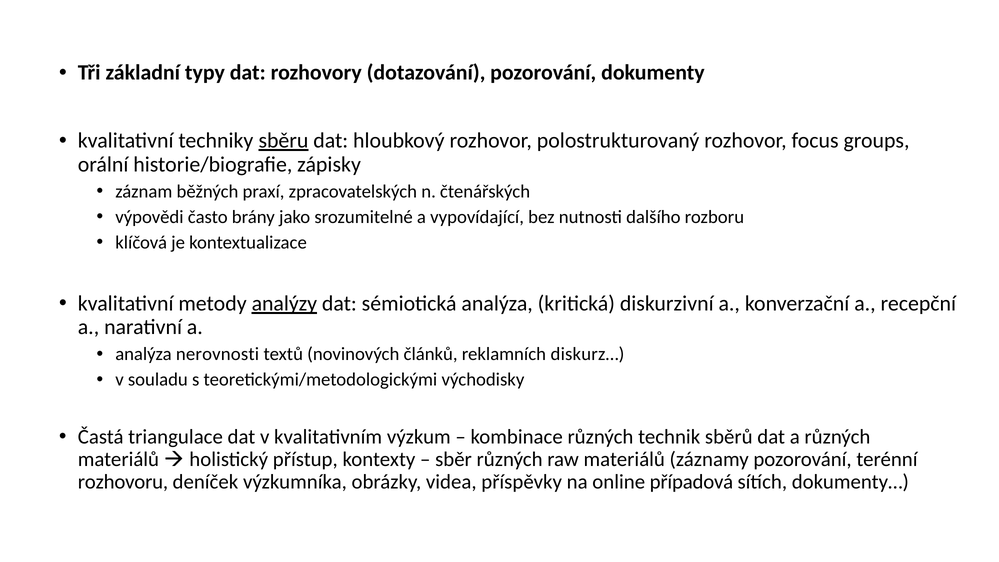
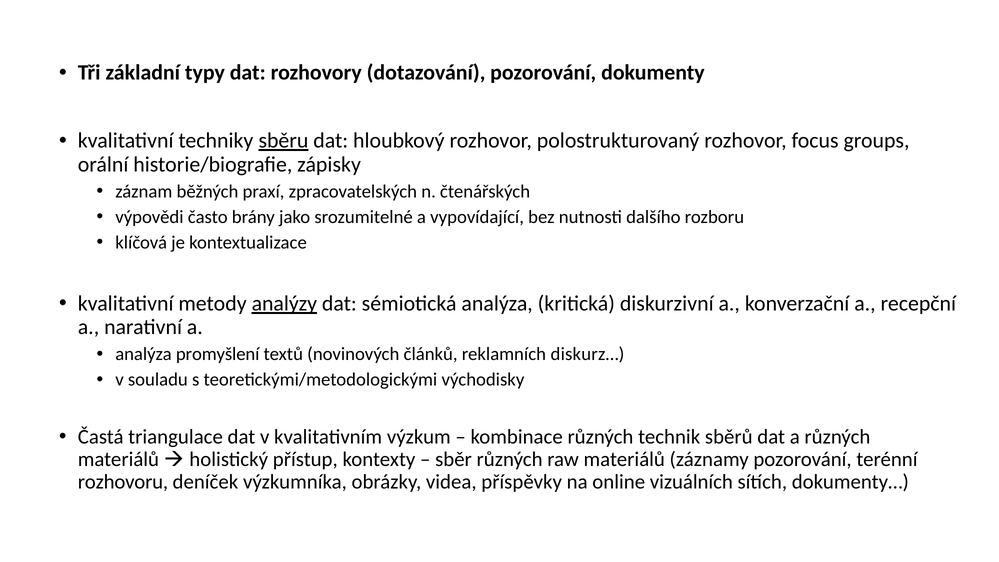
nerovnosti: nerovnosti -> promyšlení (218, 354)
případová: případová -> vizuálních (691, 482)
